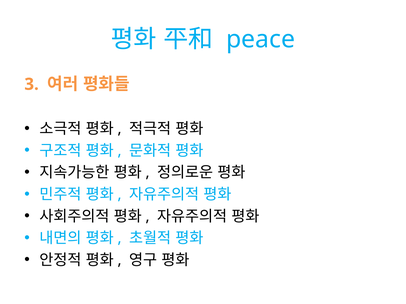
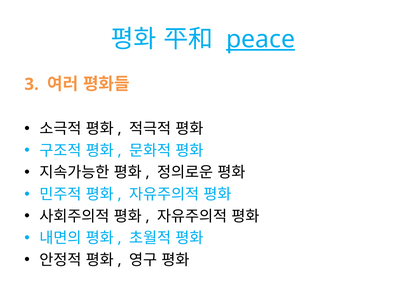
peace underline: none -> present (261, 39)
